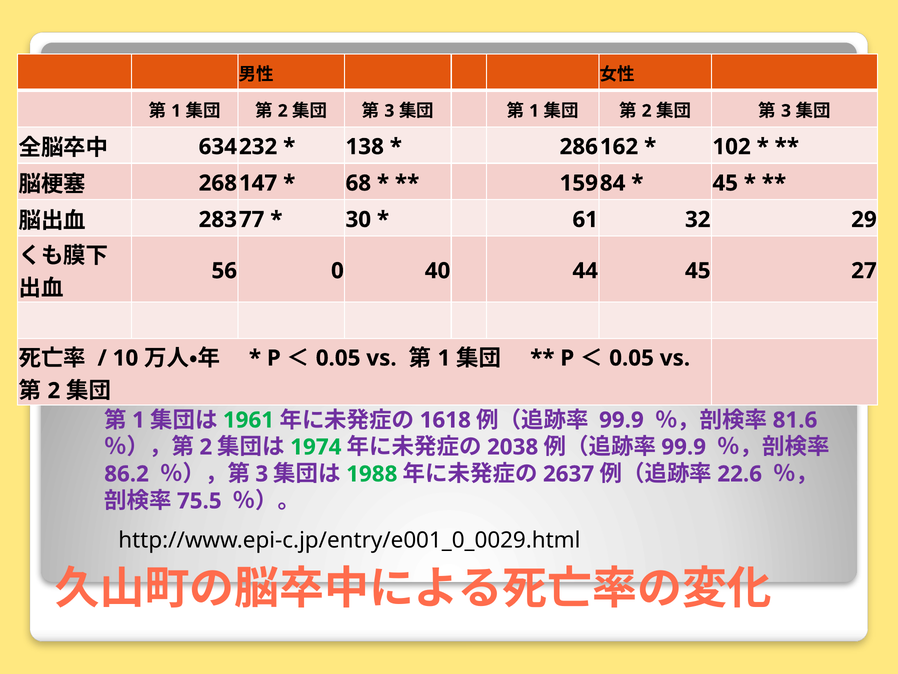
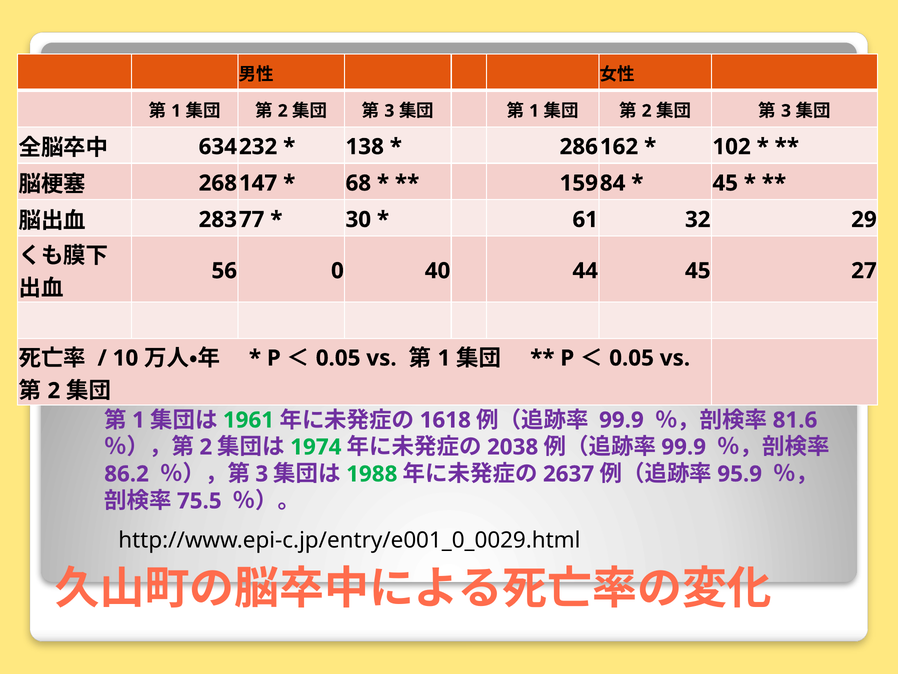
22.6: 22.6 -> 95.9 (740, 474)
